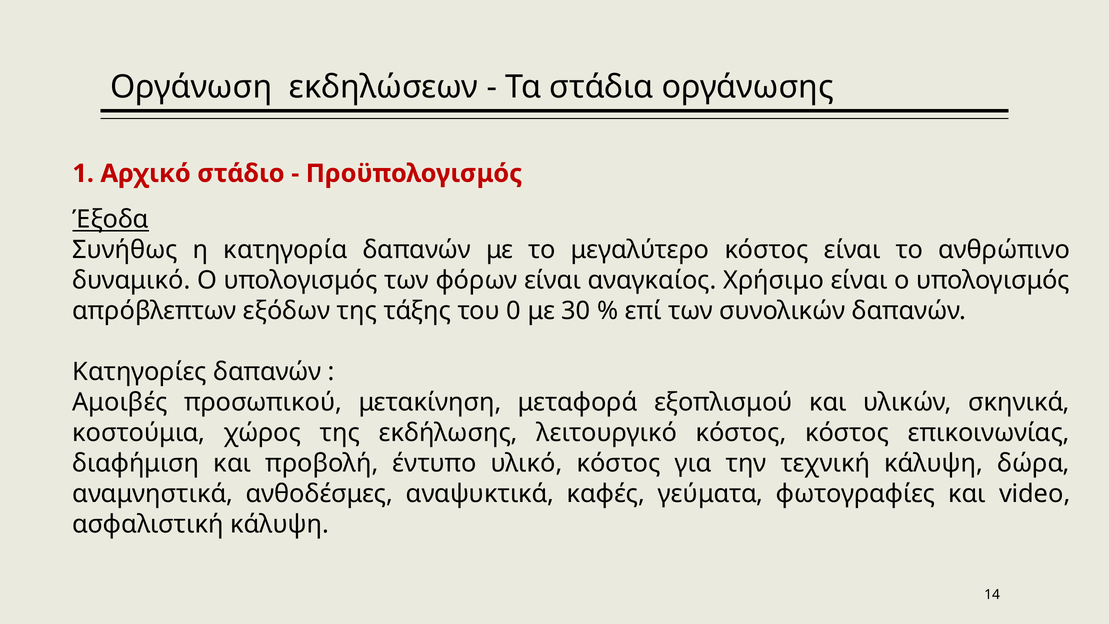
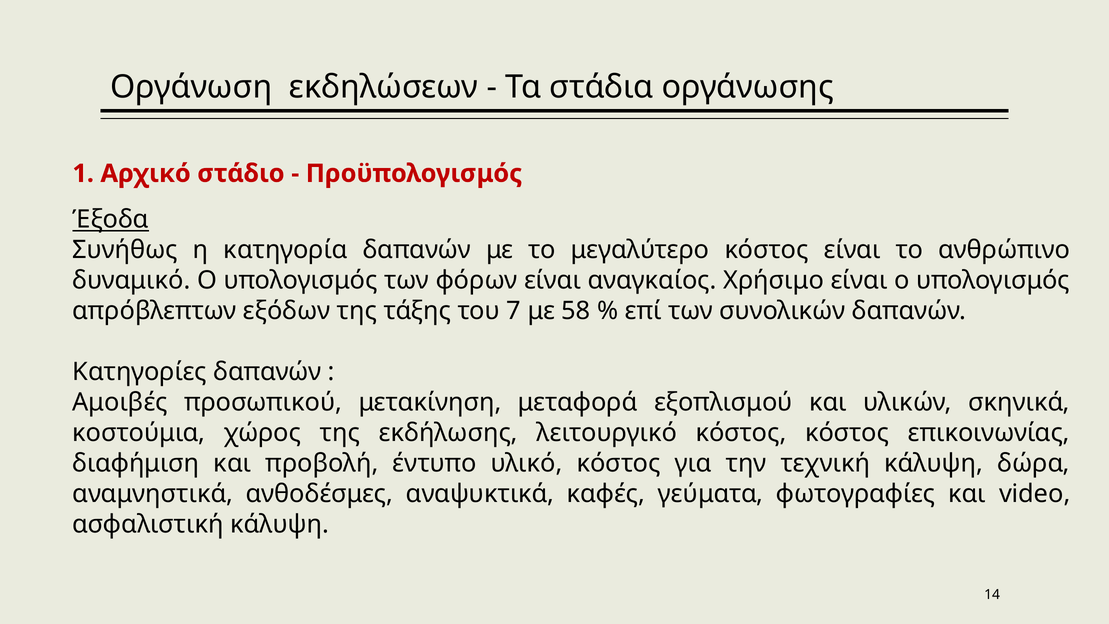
0: 0 -> 7 (514, 311)
30: 30 -> 58 (576, 311)
